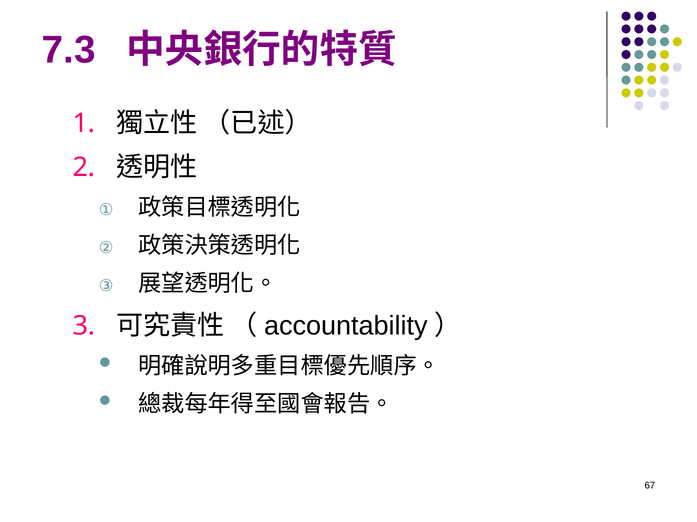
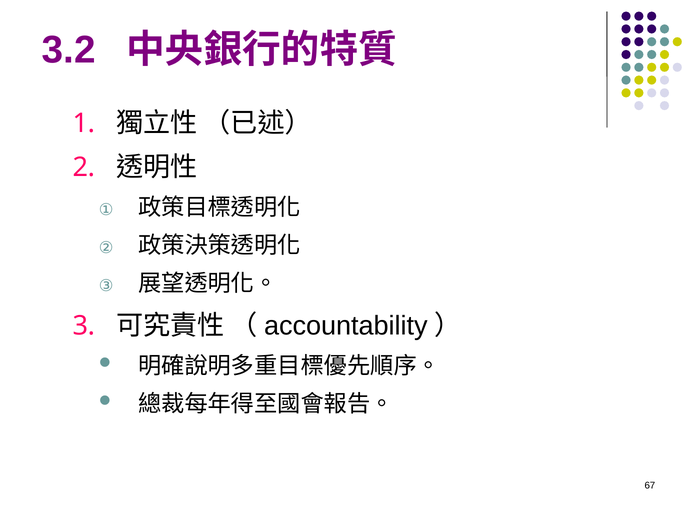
7.3: 7.3 -> 3.2 (69, 50)
